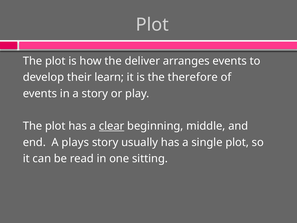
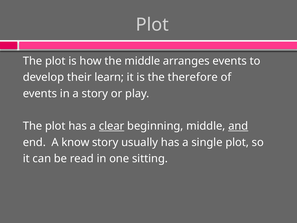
the deliver: deliver -> middle (142, 61)
and underline: none -> present (238, 126)
plays: plays -> know (75, 142)
